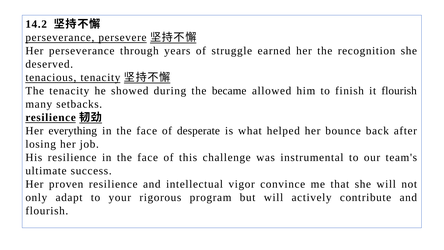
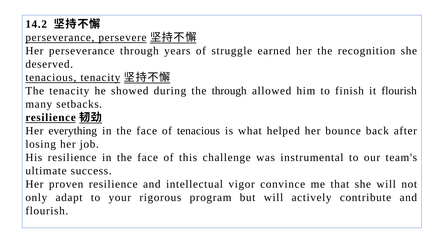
the became: became -> through (229, 91)
of desperate: desperate -> tenacious (198, 131)
